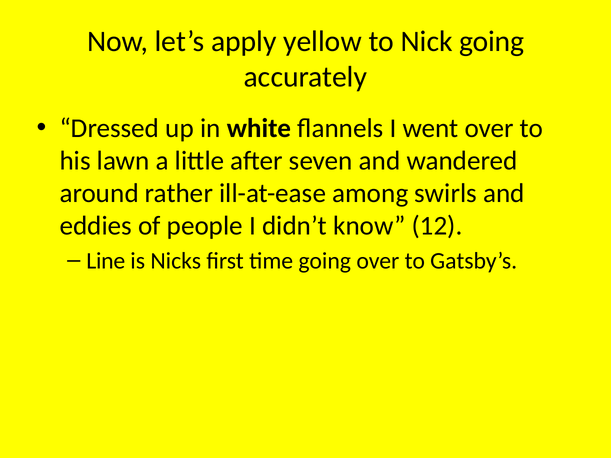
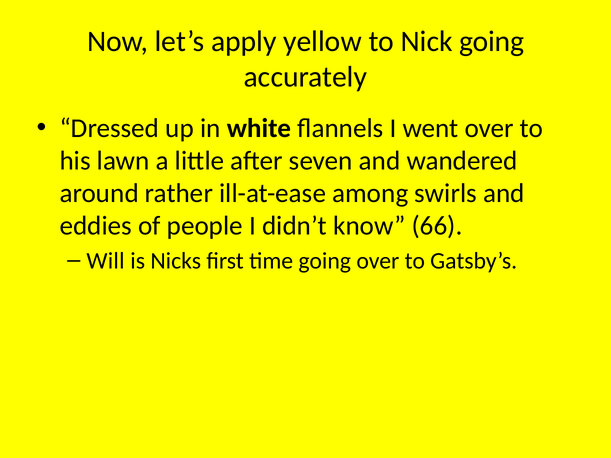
12: 12 -> 66 (437, 226)
Line: Line -> Will (106, 261)
